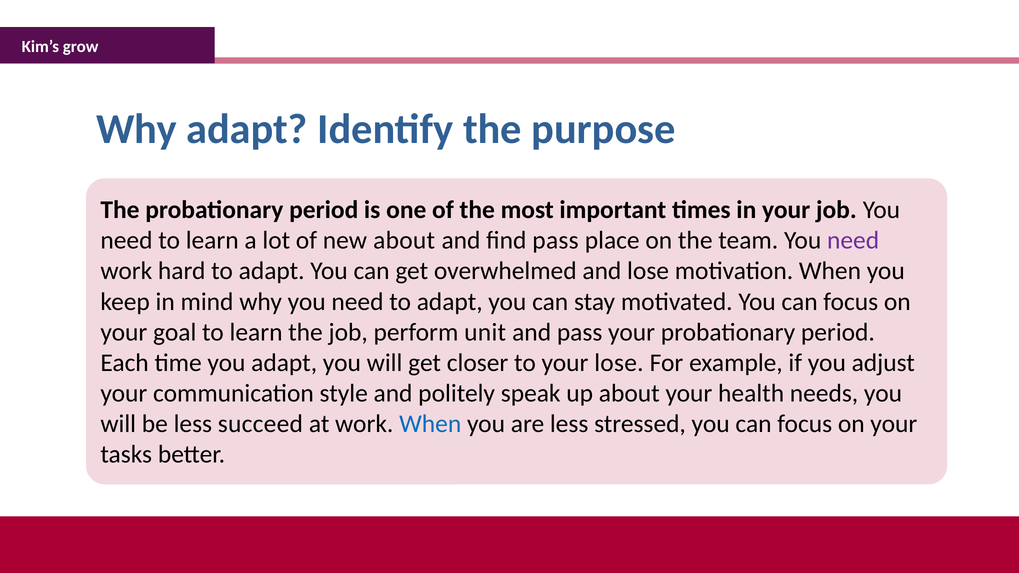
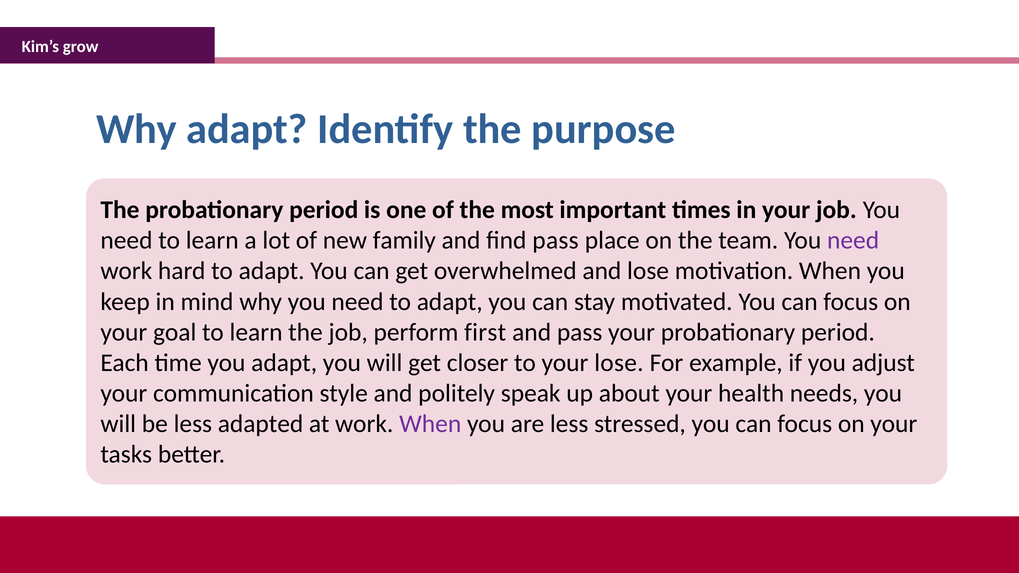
new about: about -> family (404, 241)
unit: unit -> first (485, 332)
succeed: succeed -> adapted (261, 424)
When colour: blue -> purple (430, 424)
